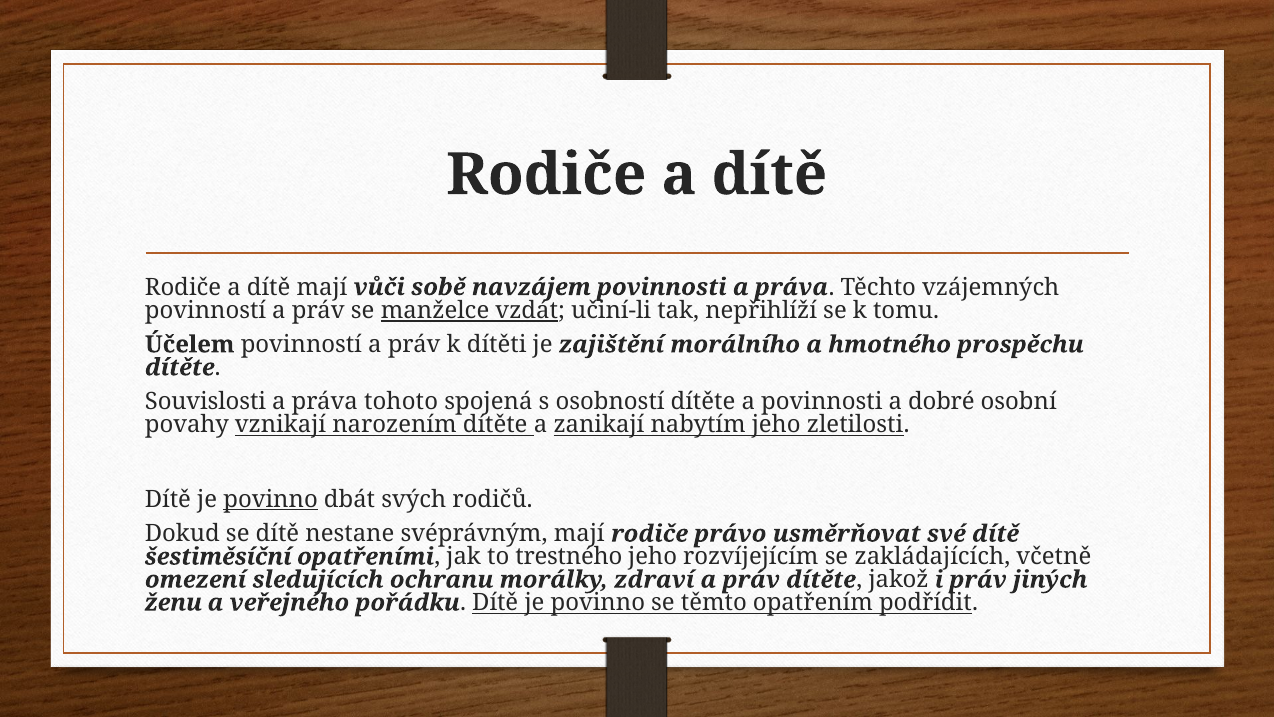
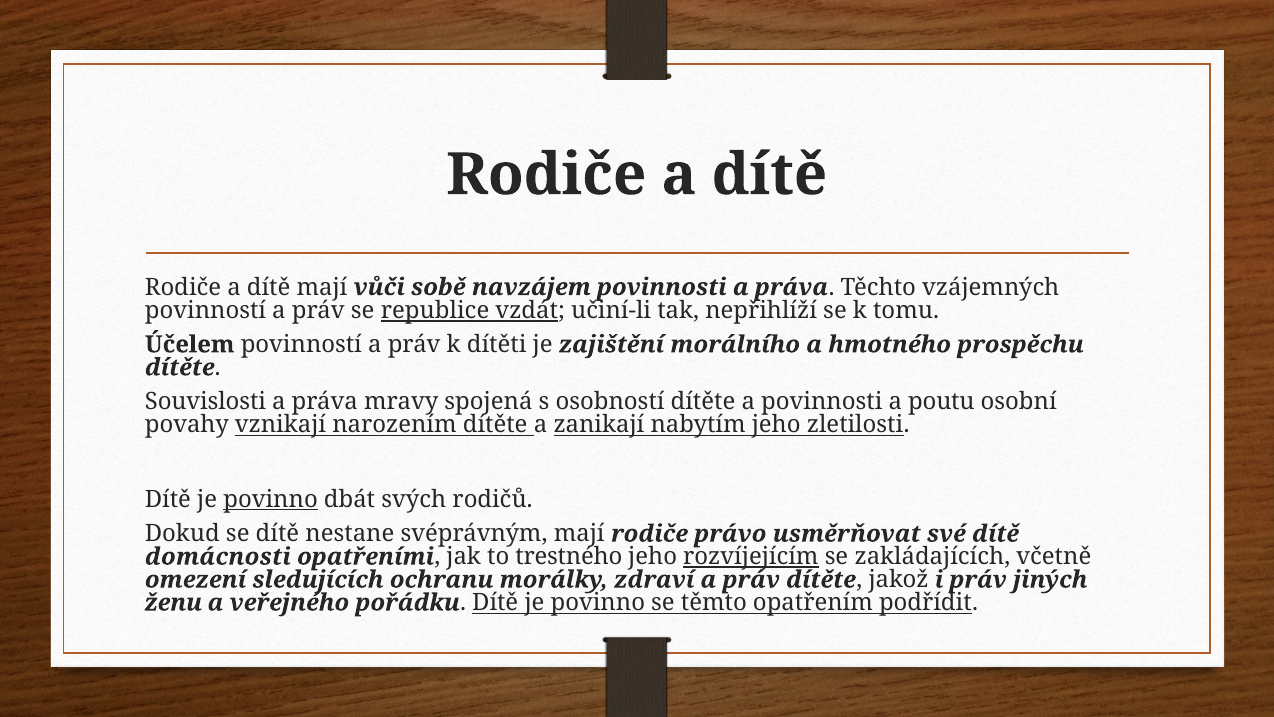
manželce: manželce -> republice (435, 310)
tohoto: tohoto -> mravy (401, 402)
dobré: dobré -> poutu (941, 402)
šestiměsíční: šestiměsíční -> domácnosti (218, 556)
rozvíjejícím underline: none -> present (751, 556)
